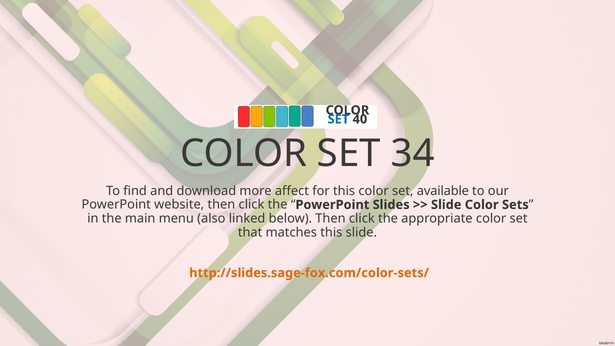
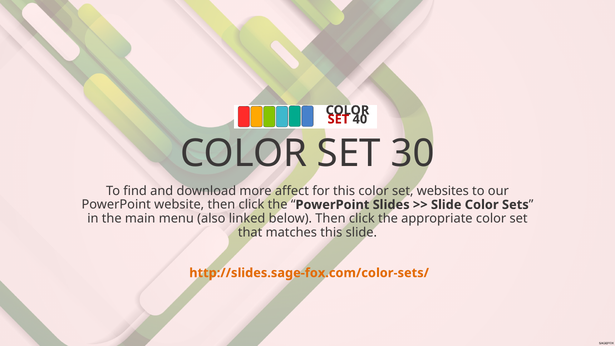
SET colour: blue -> red (338, 119)
34: 34 -> 30 (413, 154)
available: available -> websites (443, 191)
